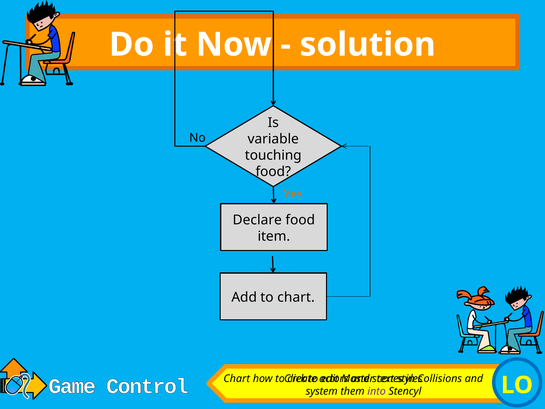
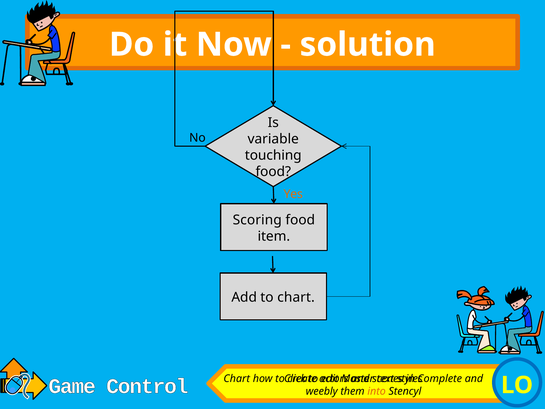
Declare: Declare -> Scoring (257, 220)
Collisions: Collisions -> Complete (440, 378)
system: system -> weebly (322, 391)
into colour: purple -> orange (377, 391)
